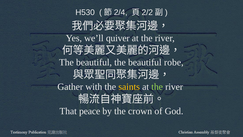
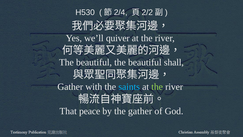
robe: robe -> shall (174, 62)
saints colour: yellow -> light blue (129, 87)
the crown: crown -> gather (140, 111)
